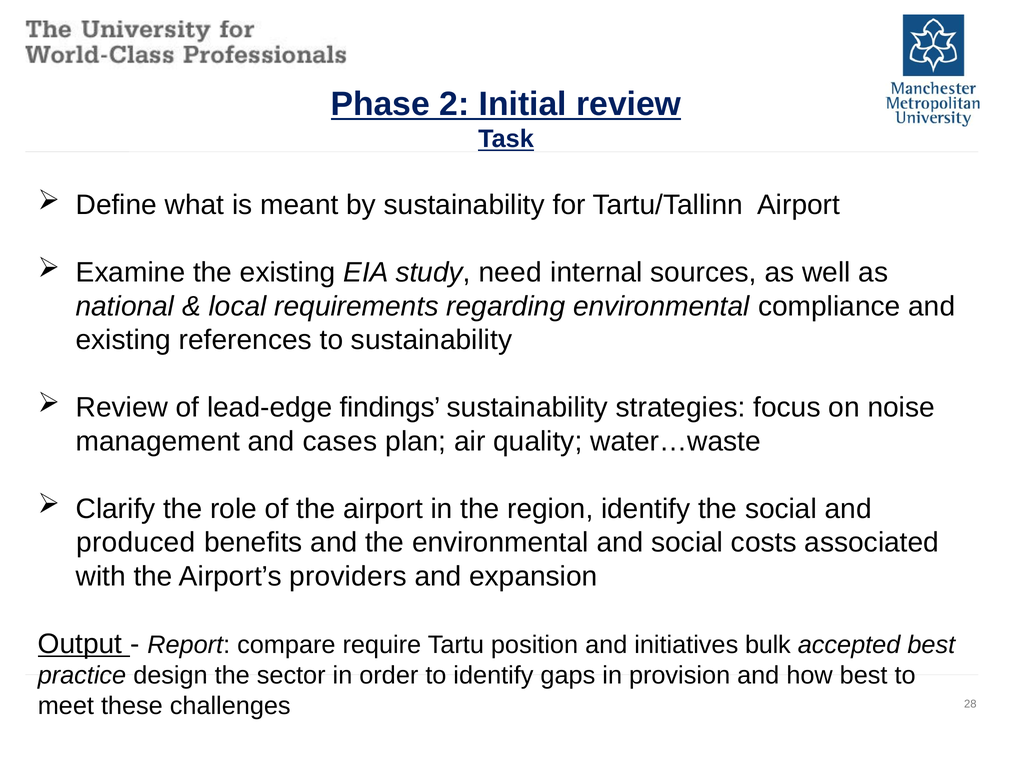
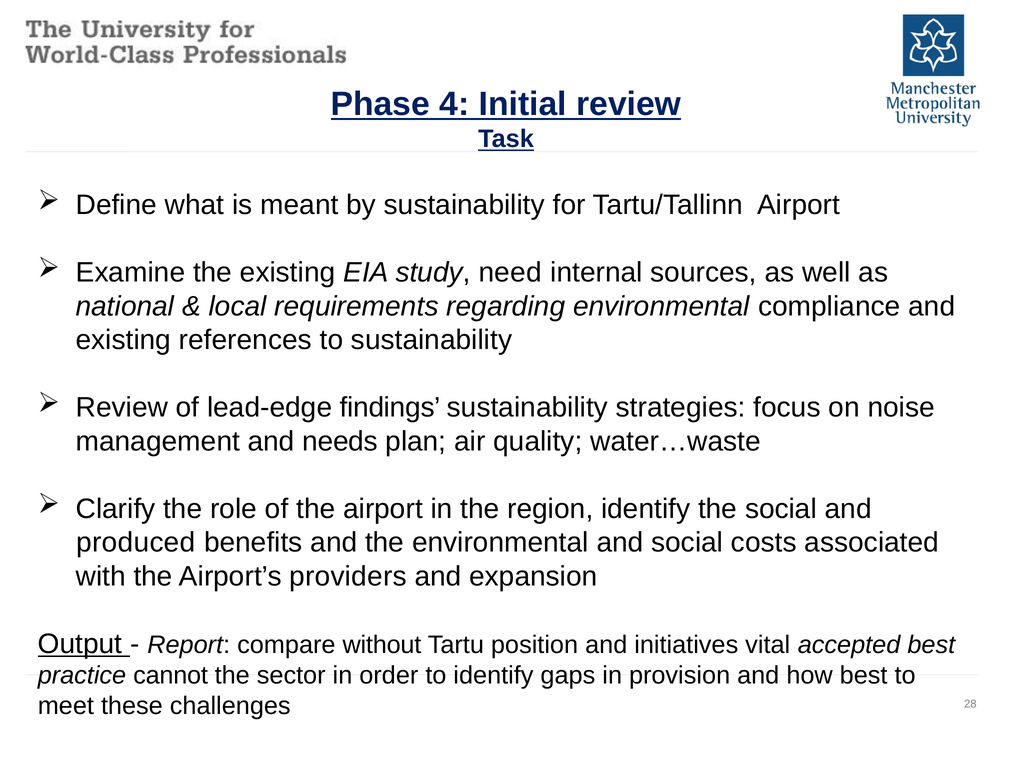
2: 2 -> 4 (454, 104)
cases: cases -> needs (340, 441)
require: require -> without (382, 645)
bulk: bulk -> vital (768, 645)
design: design -> cannot (171, 676)
